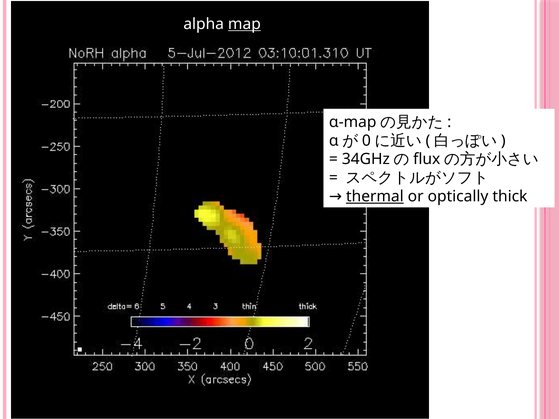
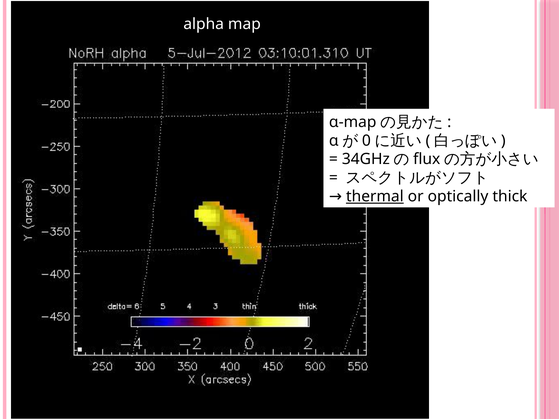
map underline: present -> none (244, 24)
